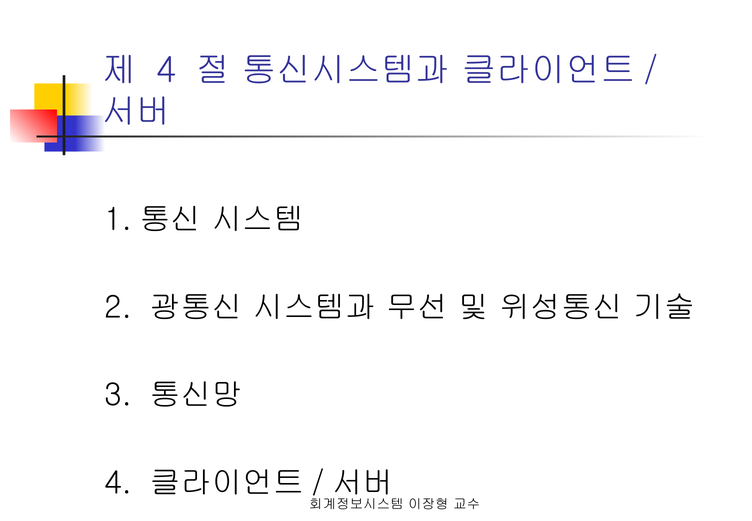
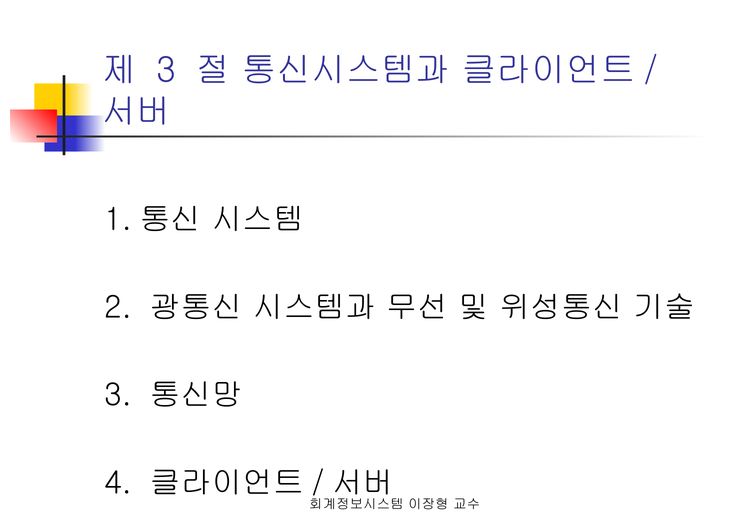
4: 4 -> 3 (166, 70)
